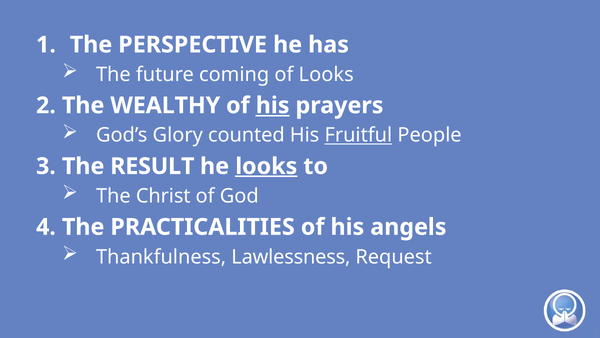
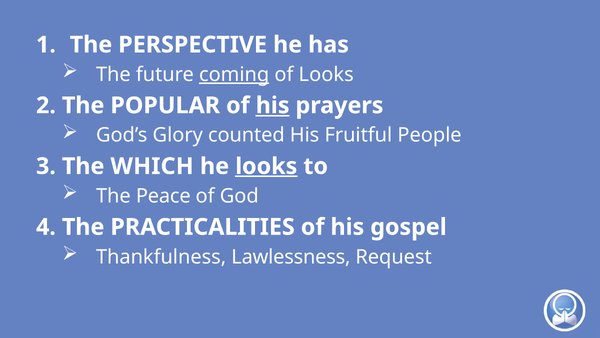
coming underline: none -> present (234, 74)
WEALTHY: WEALTHY -> POPULAR (165, 105)
Fruitful underline: present -> none (358, 135)
RESULT: RESULT -> WHICH (152, 166)
Christ: Christ -> Peace (163, 196)
angels: angels -> gospel (408, 227)
